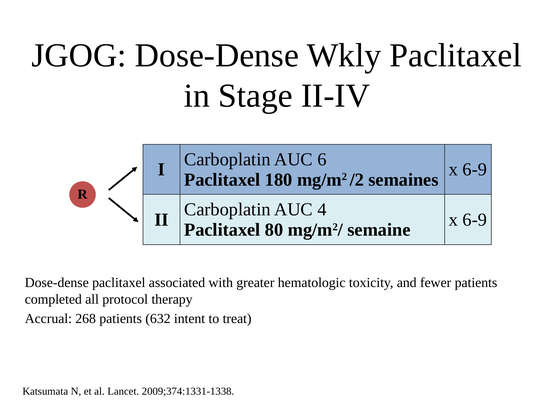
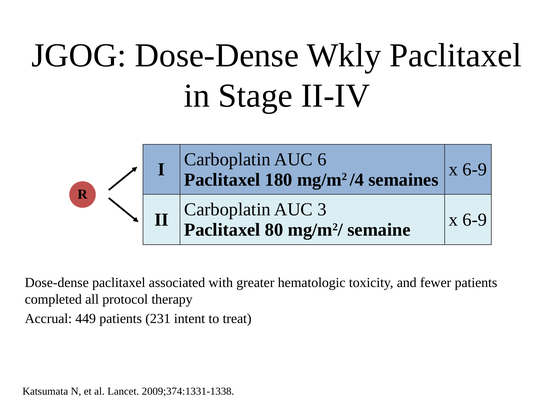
/2: /2 -> /4 (357, 180)
4: 4 -> 3 (322, 209)
268: 268 -> 449 (86, 318)
632: 632 -> 231 (158, 318)
